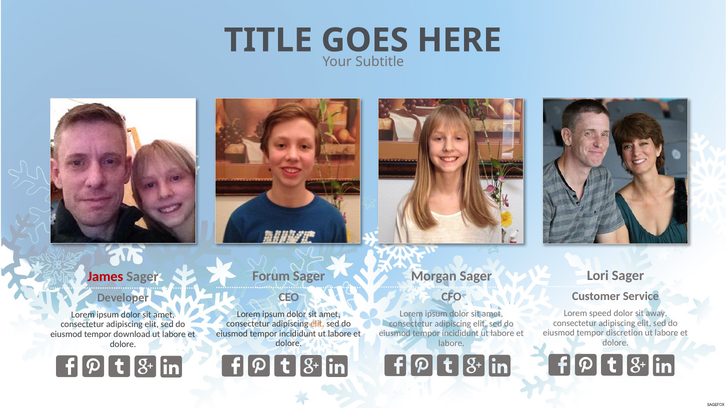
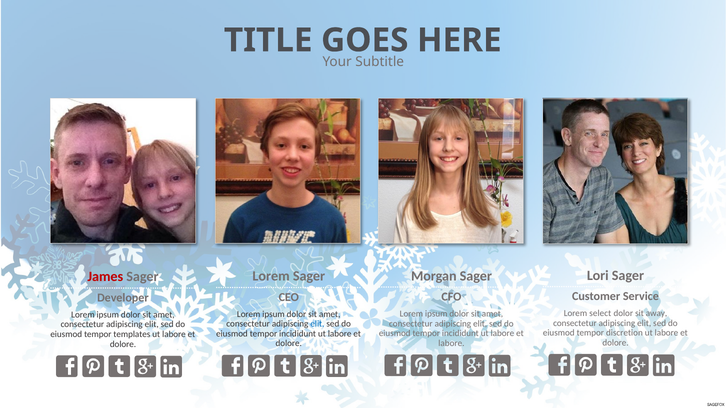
Forum: Forum -> Lorem (271, 276)
speed: speed -> select (600, 314)
elit colour: orange -> blue (317, 324)
download: download -> templates (132, 335)
